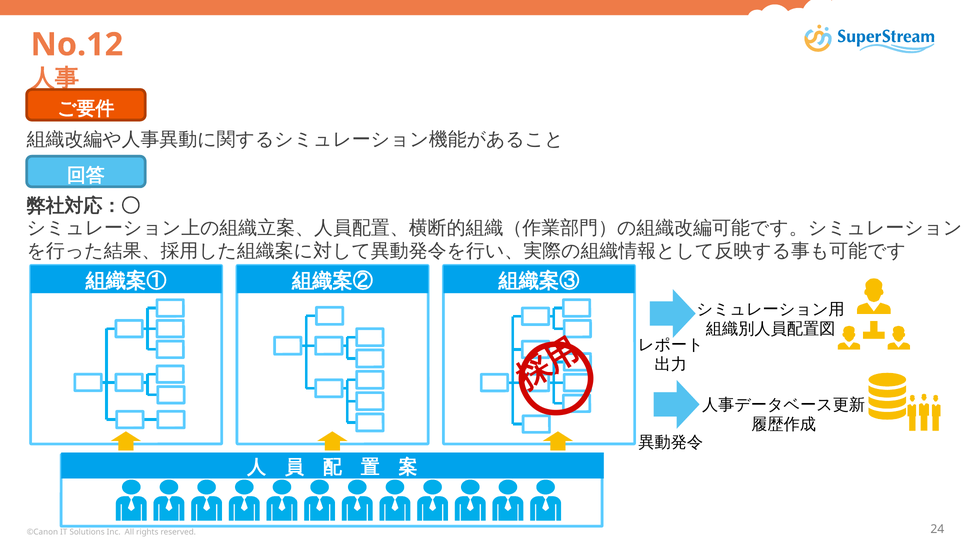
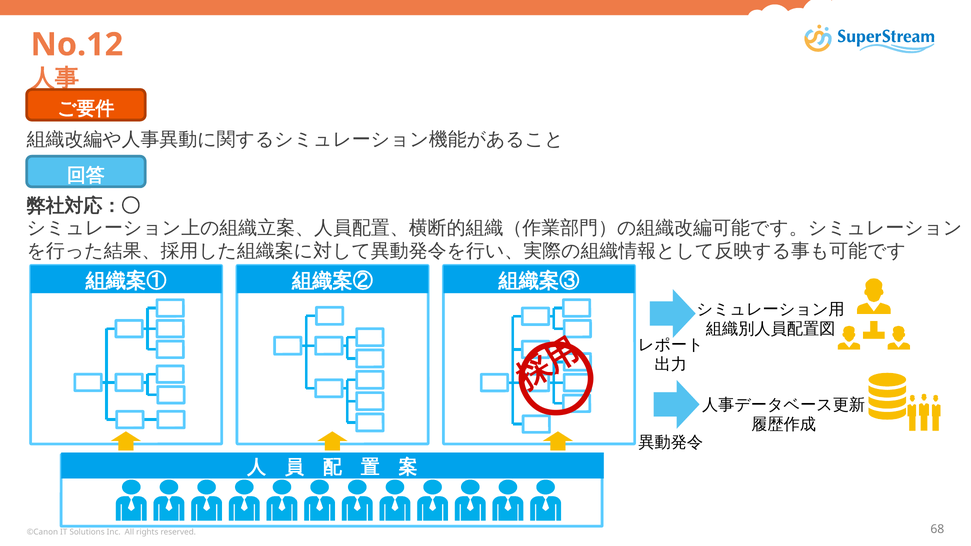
24: 24 -> 68 (937, 530)
